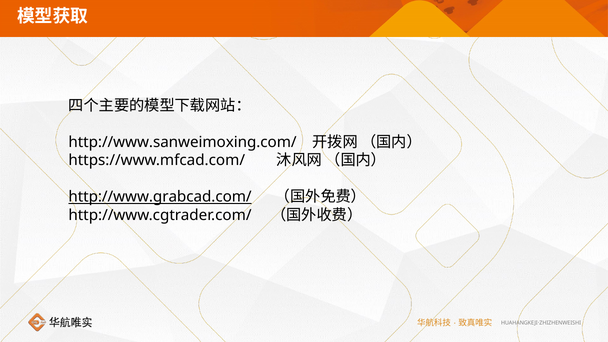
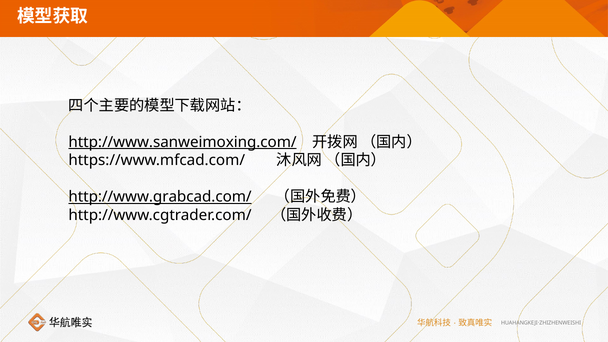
http://www.sanweimoxing.com/ underline: none -> present (183, 142)
